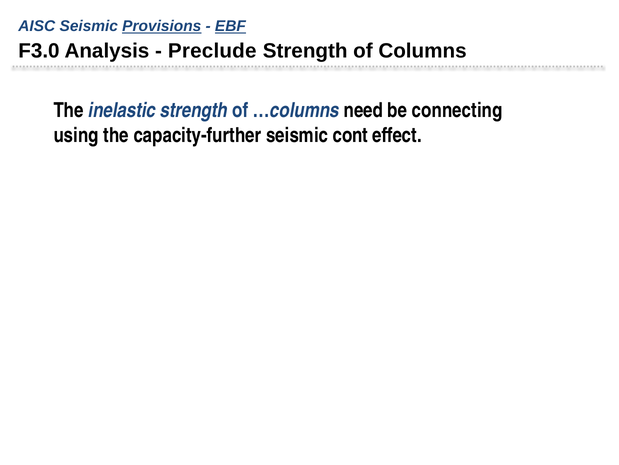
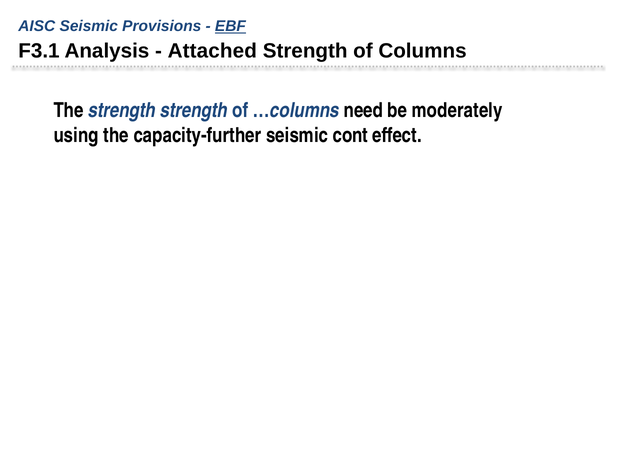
Provisions underline: present -> none (162, 26)
F3.0: F3.0 -> F3.1 (39, 51)
Preclude: Preclude -> Attached (212, 51)
The inelastic: inelastic -> strength (122, 110)
connecting: connecting -> moderately (457, 110)
